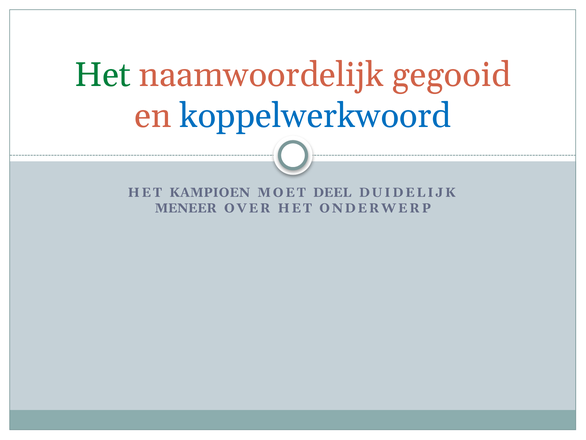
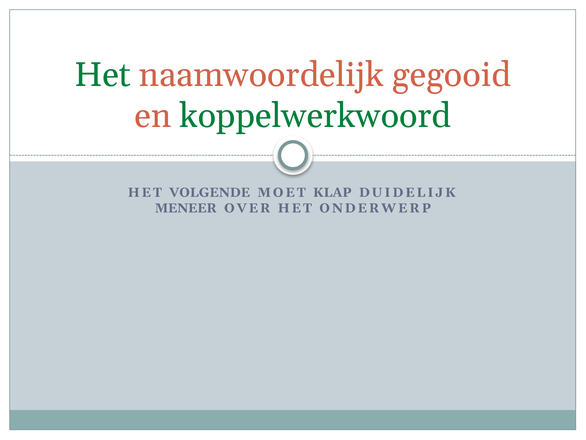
koppelwerkwoord colour: blue -> green (315, 116)
KAMPIOEN: KAMPIOEN -> VOLGENDE (210, 192)
DEEL: DEEL -> KLAP (332, 192)
